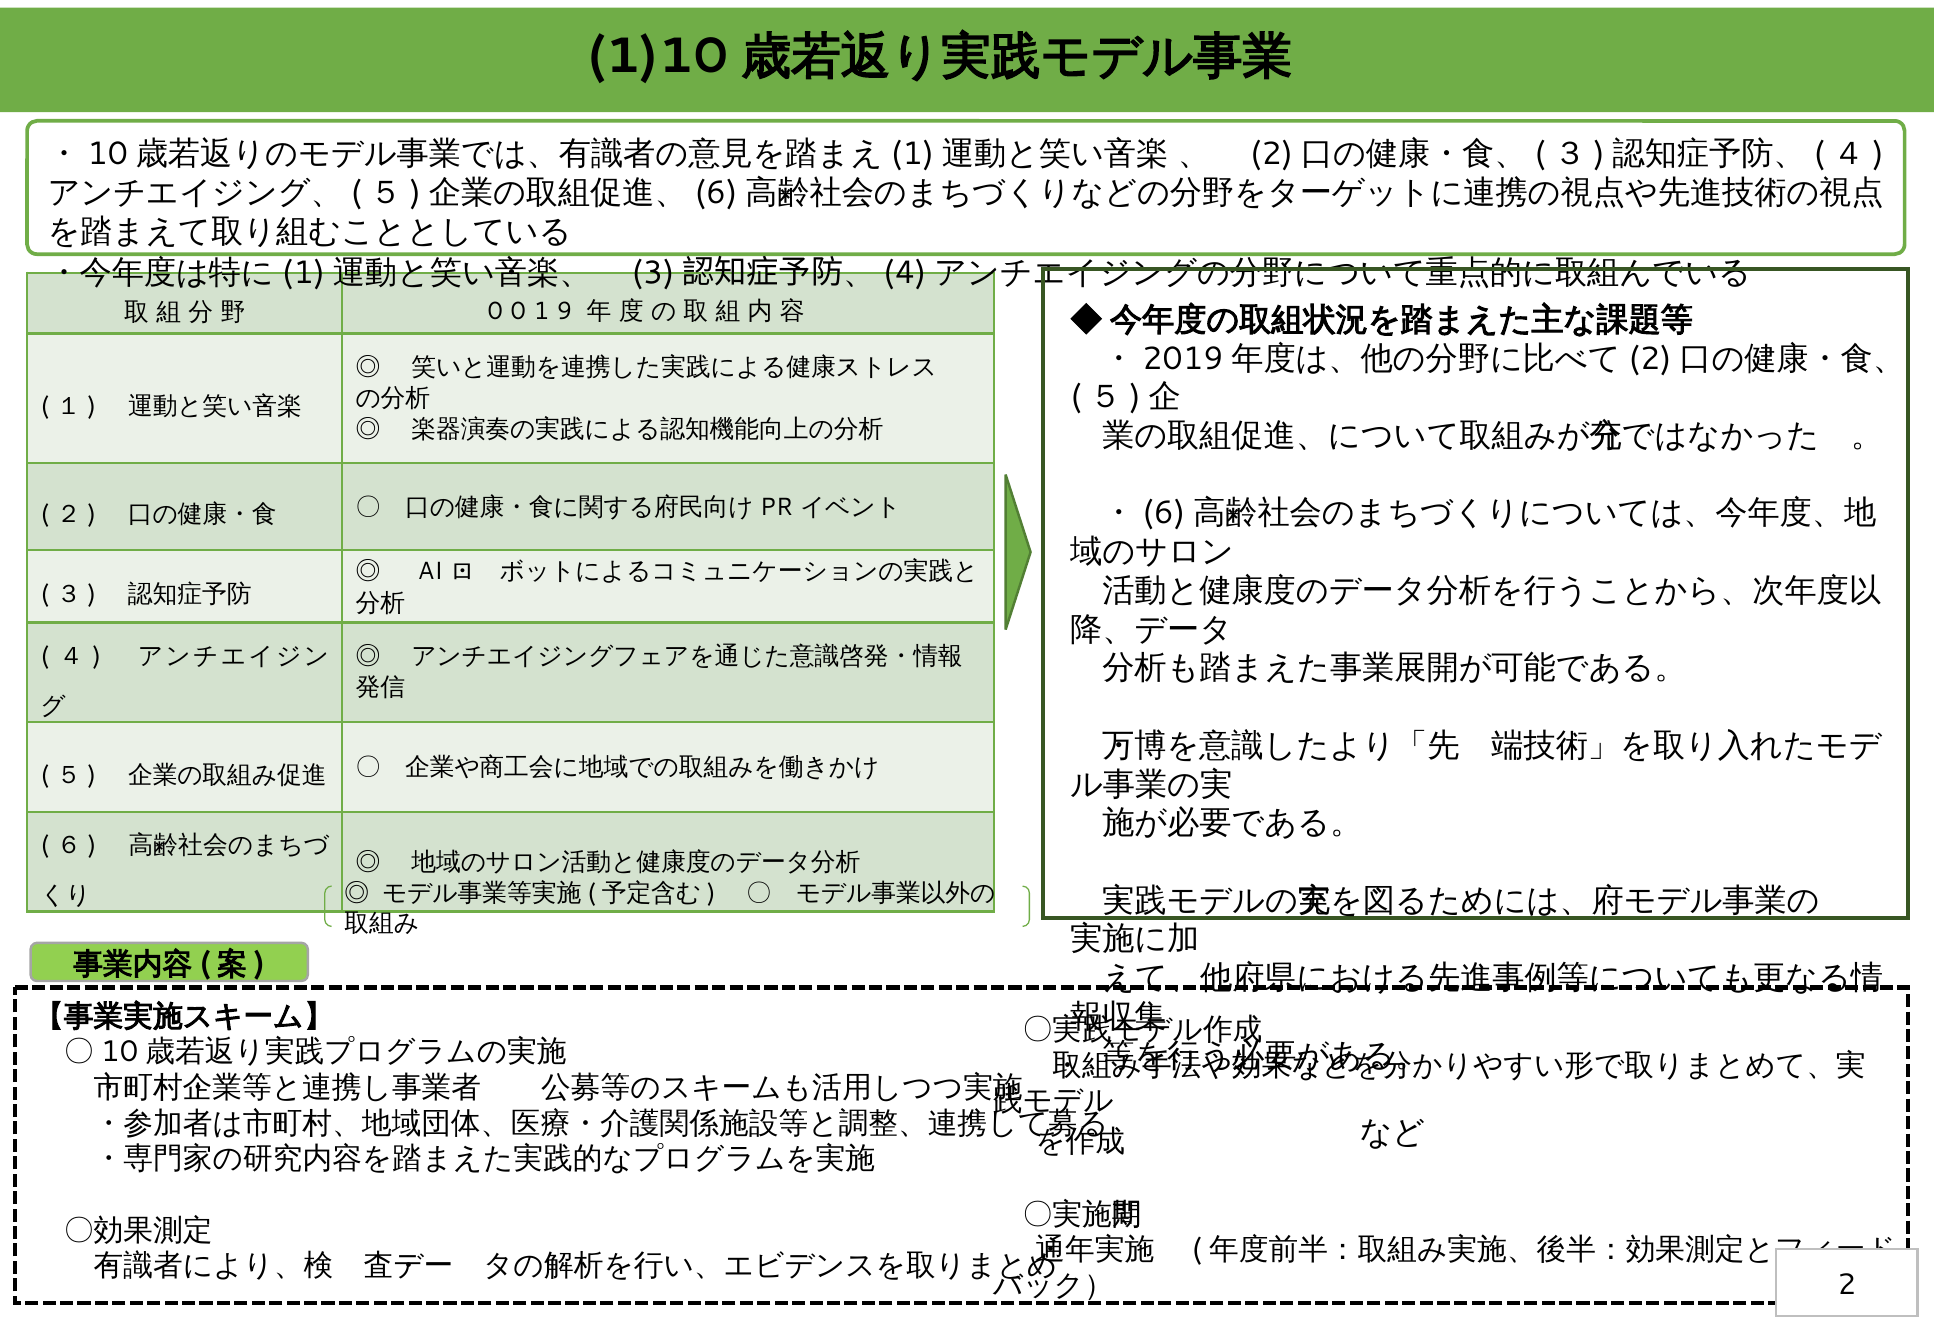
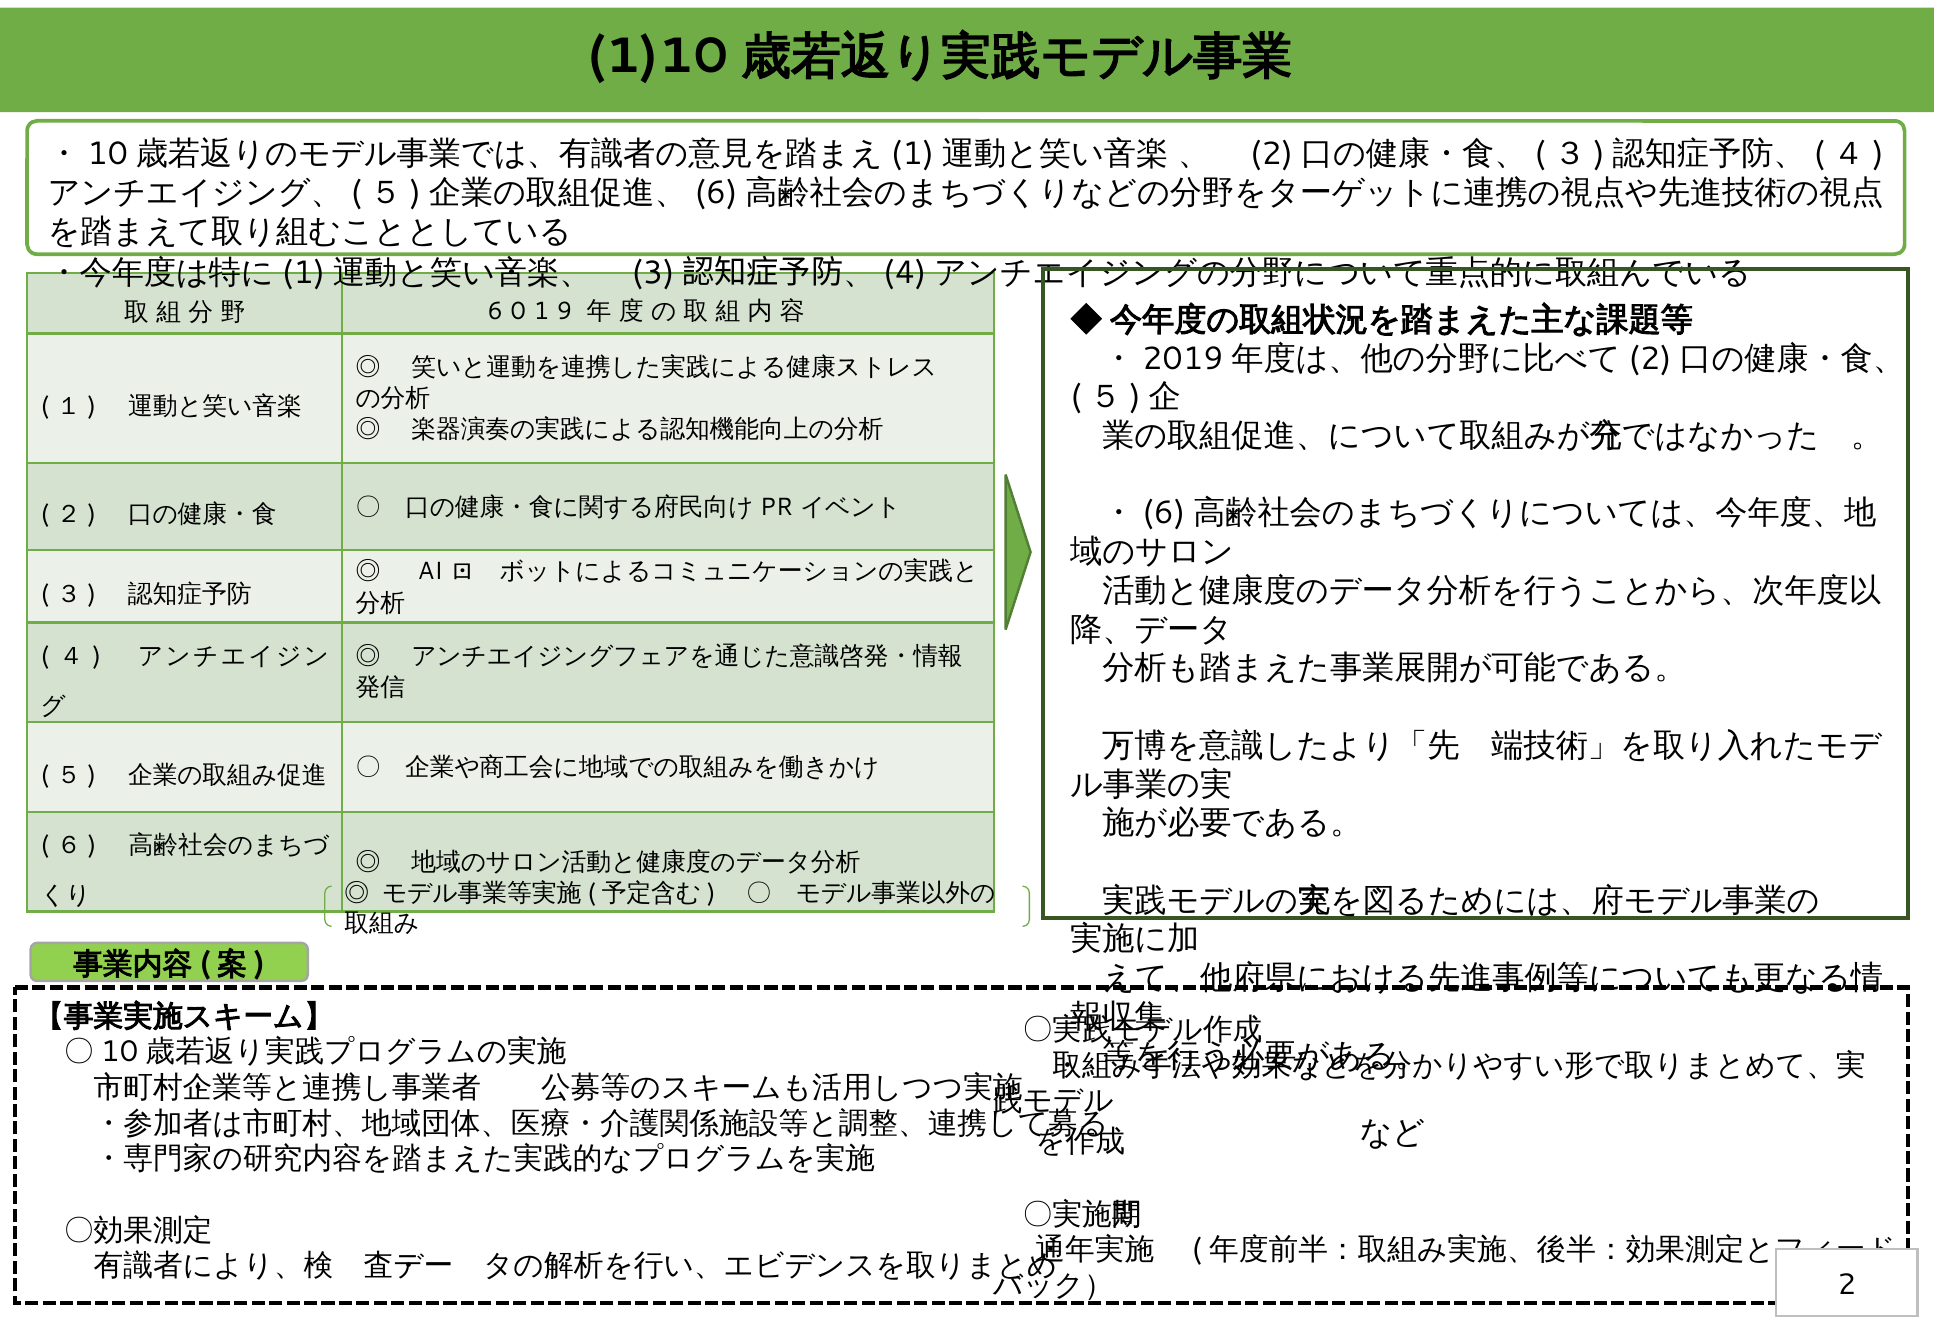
0: 0 -> 6 (495, 312)
